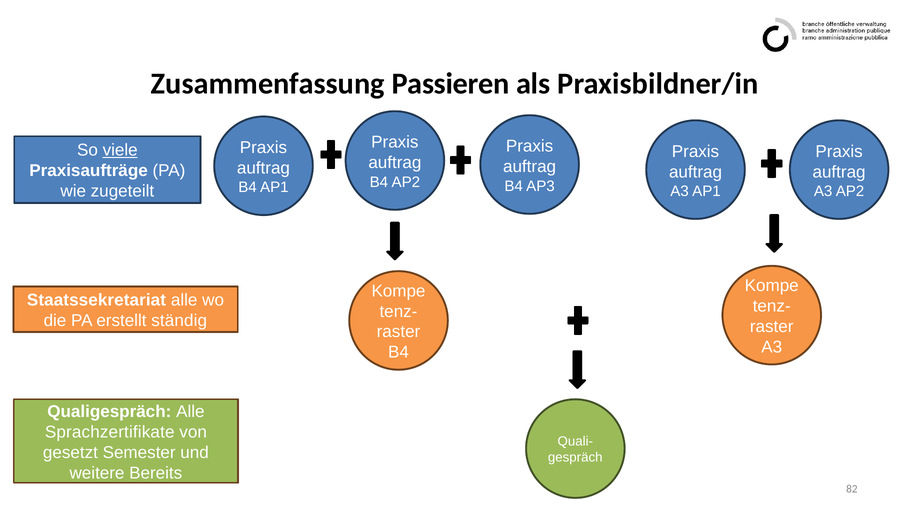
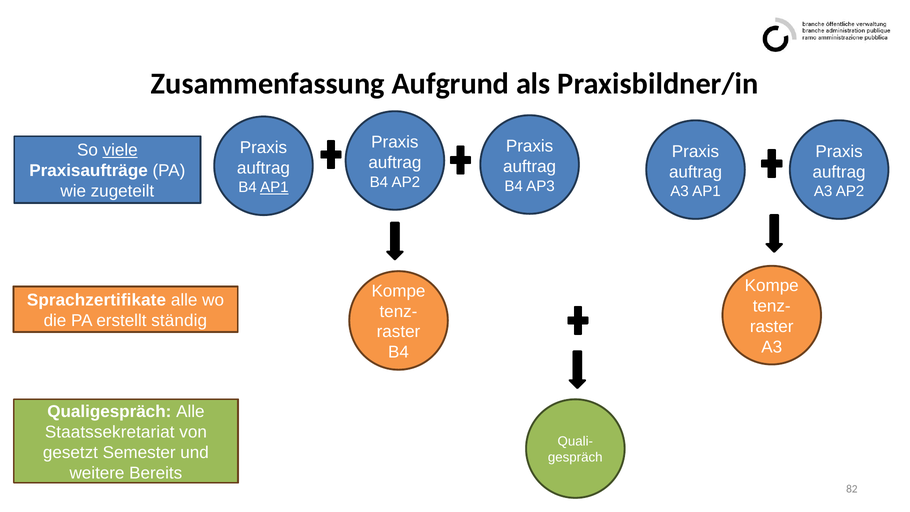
Passieren: Passieren -> Aufgrund (450, 84)
AP1 underline: none -> present (274, 187)
Staatssekretariat: Staatssekretariat -> Sprachzertifikate (96, 300)
Sprachzertifikate: Sprachzertifikate -> Staatssekretariat (110, 432)
